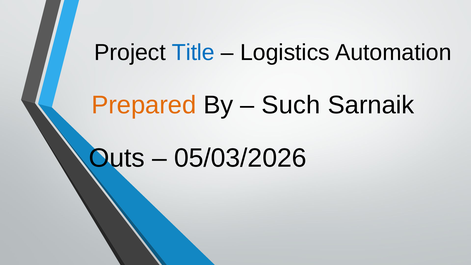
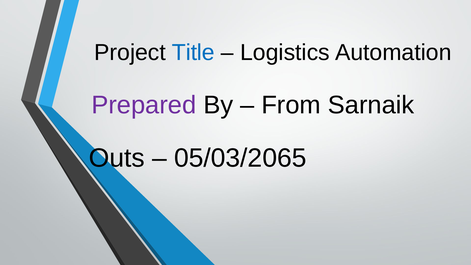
Prepared colour: orange -> purple (144, 105)
Such: Such -> From (291, 105)
05/03/2026: 05/03/2026 -> 05/03/2065 (240, 158)
